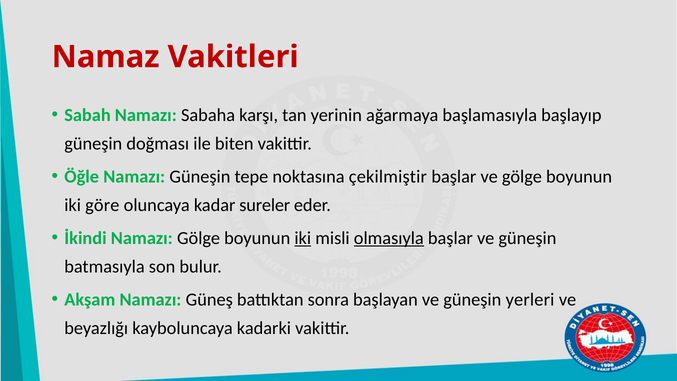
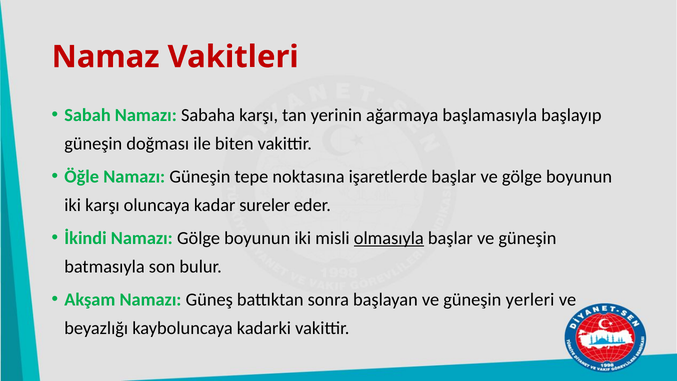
çekilmiştir: çekilmiştir -> işaretlerde (388, 177)
iki göre: göre -> karşı (102, 205)
iki underline: present -> none (303, 238)
